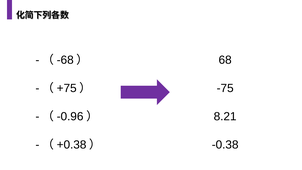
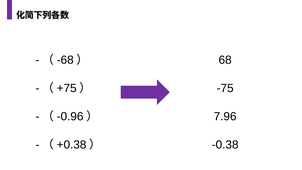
8.21: 8.21 -> 7.96 (225, 116)
